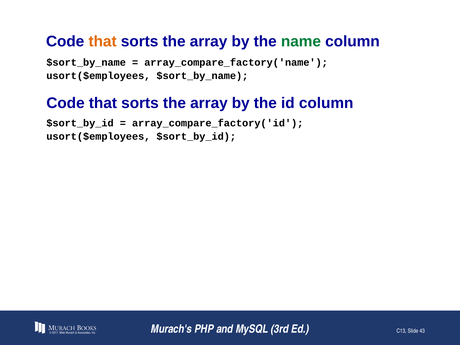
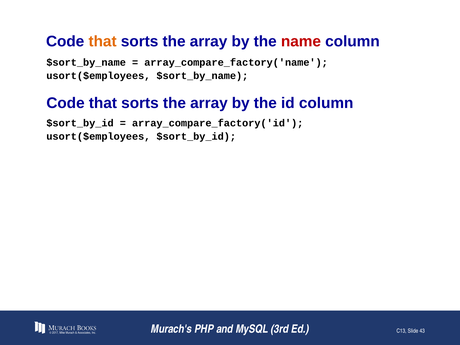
name colour: green -> red (301, 42)
